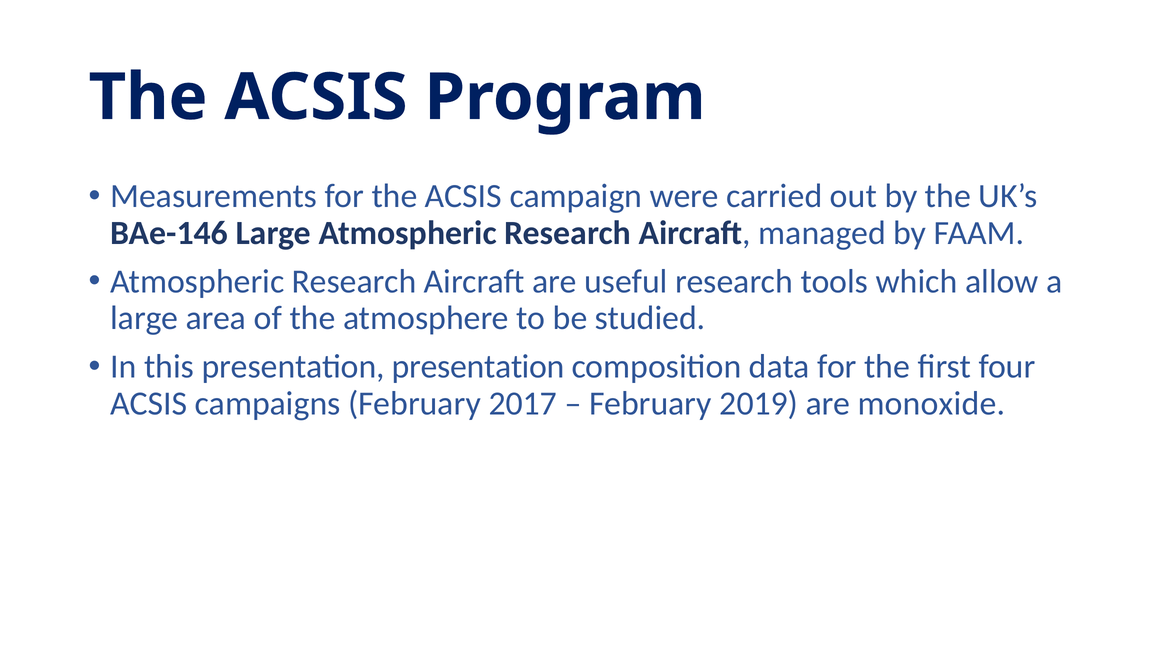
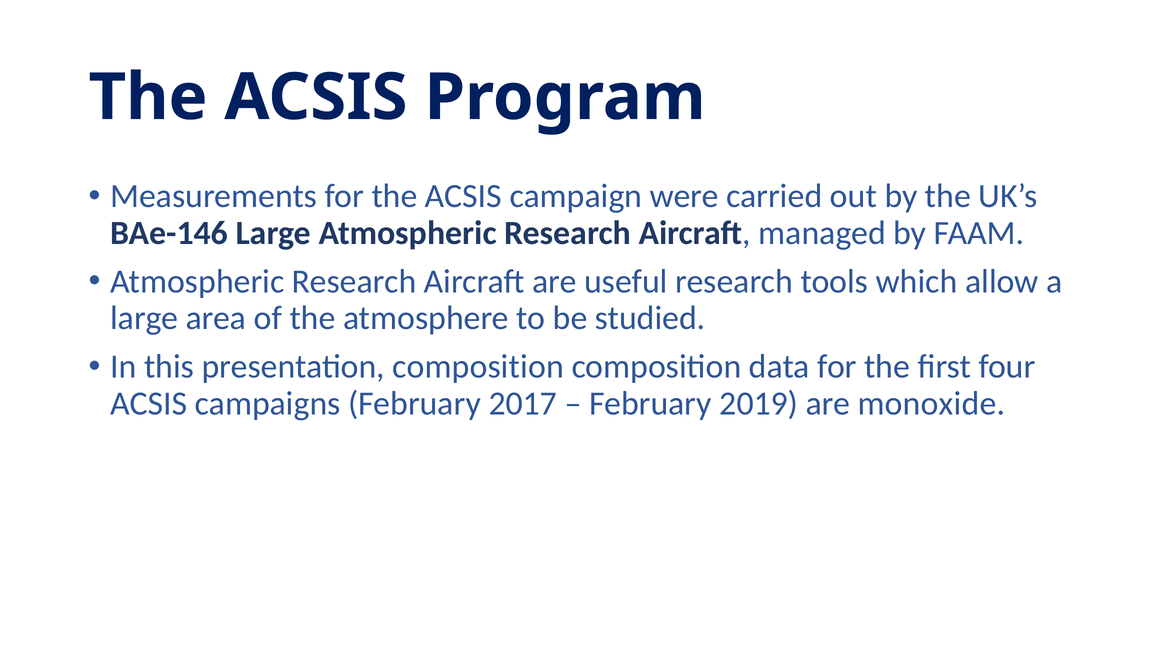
presentation presentation: presentation -> composition (478, 367)
